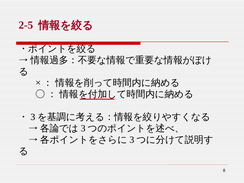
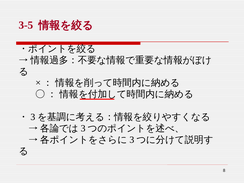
2-5: 2-5 -> 3-5 (26, 25)
